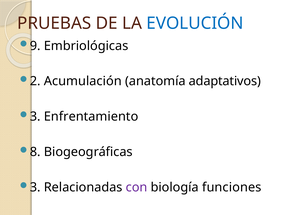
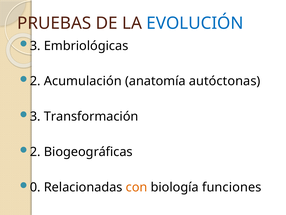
9: 9 -> 3 (35, 46)
adaptativos: adaptativos -> autóctonas (225, 81)
Enfrentamiento: Enfrentamiento -> Transformación (91, 116)
8: 8 -> 2 (35, 152)
3: 3 -> 0 (35, 187)
con colour: purple -> orange (137, 187)
